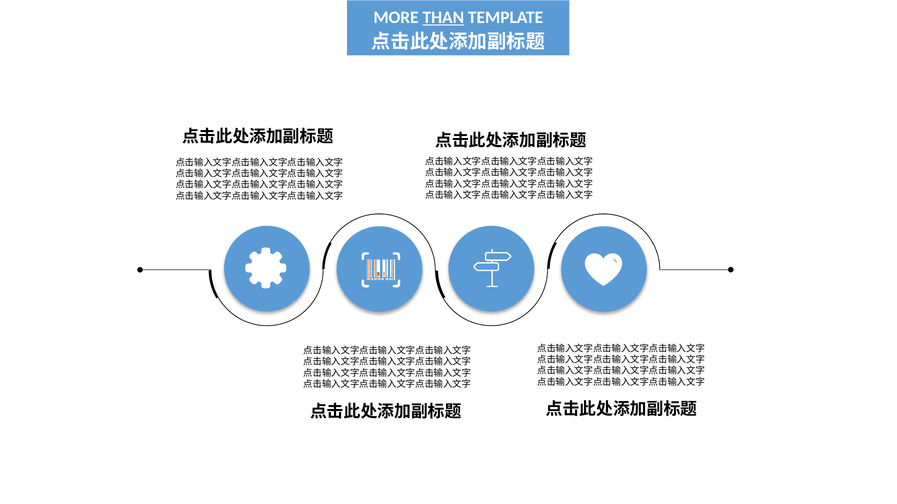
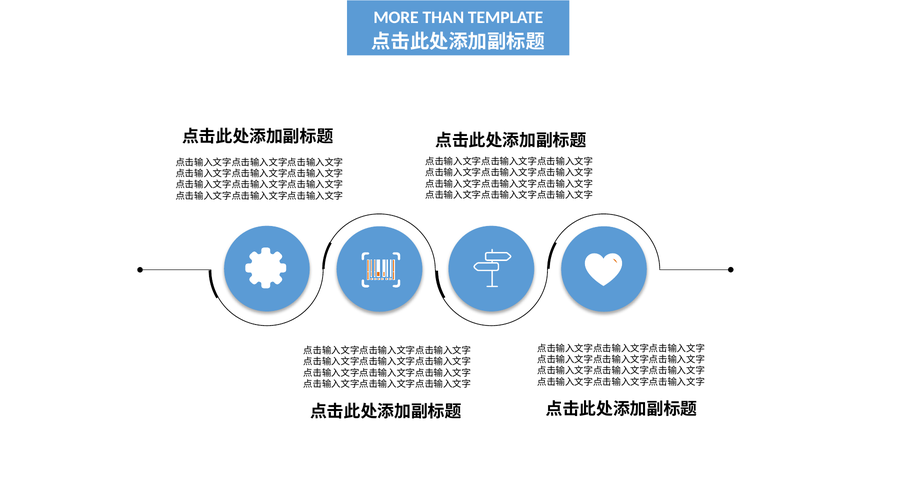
THAN underline: present -> none (443, 17)
